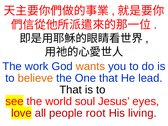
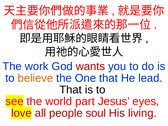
wants colour: orange -> red (90, 66)
soul: soul -> part (85, 101)
root: root -> soul (96, 113)
